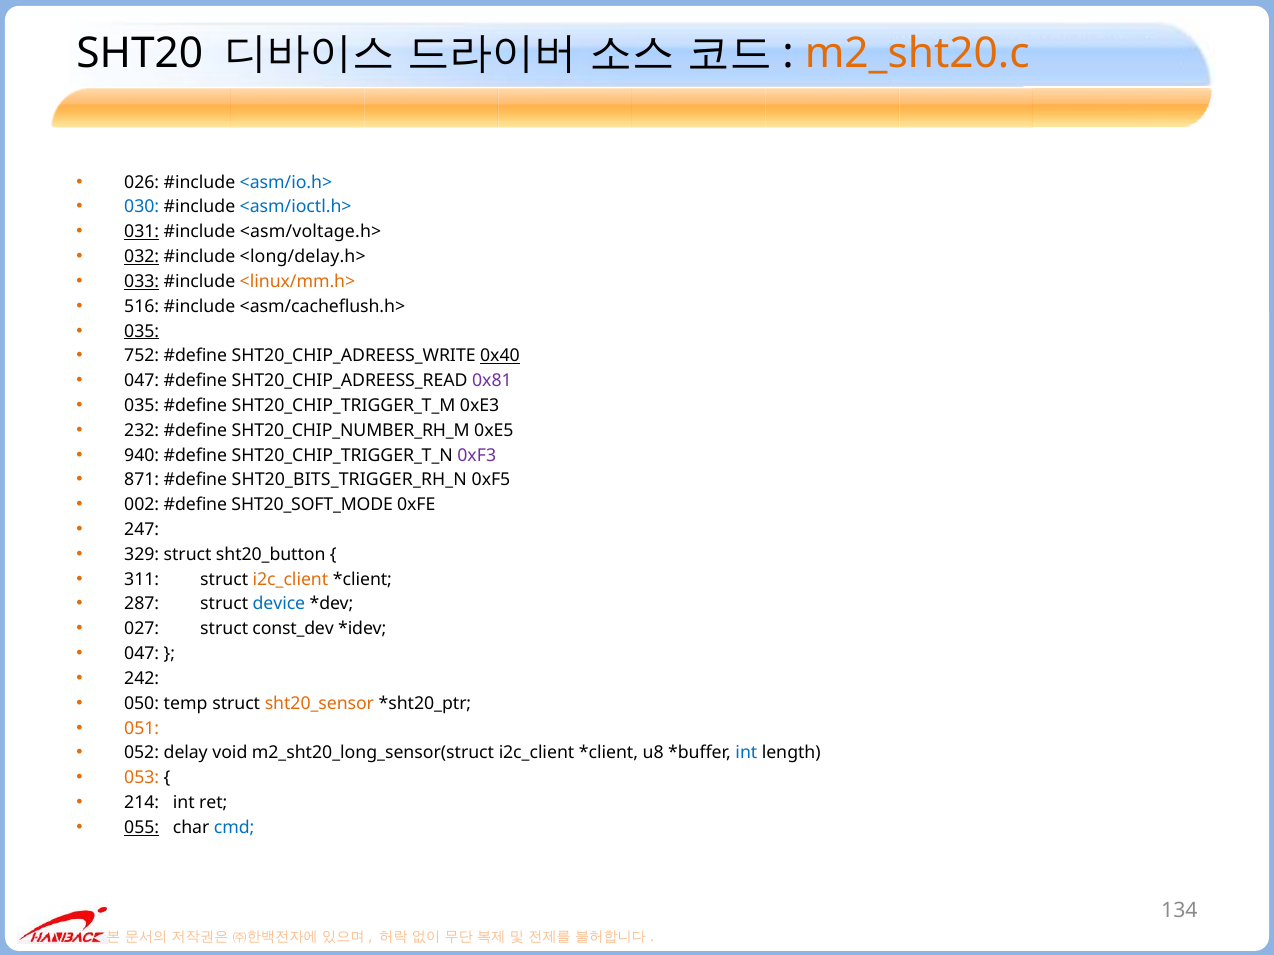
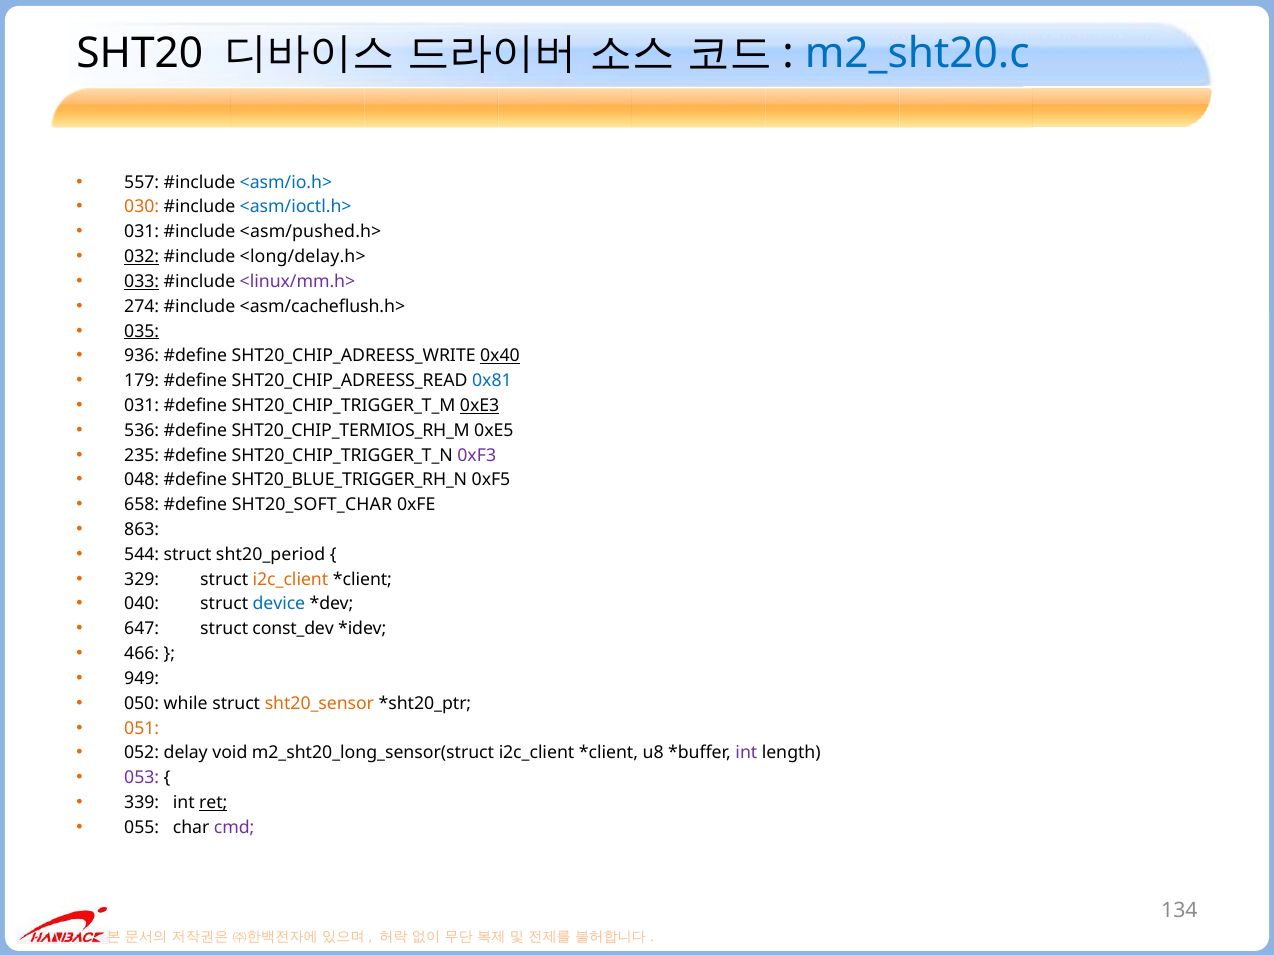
m2_sht20.c colour: orange -> blue (917, 53)
026: 026 -> 557 (142, 182)
030 colour: blue -> orange (142, 207)
031 underline: present -> none (142, 232)
<asm/voltage.h>: <asm/voltage.h> -> <asm/pushed.h> (311, 232)
<linux/mm.h> colour: orange -> purple (297, 282)
516: 516 -> 274 (142, 307)
752: 752 -> 936 (142, 356)
047: 047 -> 179 (142, 381)
0x81 colour: purple -> blue (492, 381)
035: 035 -> 031 (142, 406)
0xE3 underline: none -> present (480, 406)
232: 232 -> 536 (142, 431)
SHT20_CHIP_NUMBER_RH_M: SHT20_CHIP_NUMBER_RH_M -> SHT20_CHIP_TERMIOS_RH_M (351, 431)
940: 940 -> 235 (142, 456)
871: 871 -> 048 (142, 480)
SHT20_BITS_TRIGGER_RH_N: SHT20_BITS_TRIGGER_RH_N -> SHT20_BLUE_TRIGGER_RH_N (349, 480)
002: 002 -> 658 (142, 505)
SHT20_SOFT_MODE: SHT20_SOFT_MODE -> SHT20_SOFT_CHAR (312, 505)
247: 247 -> 863 (142, 530)
329: 329 -> 544 (142, 555)
sht20_button: sht20_button -> sht20_period (271, 555)
311: 311 -> 329 (142, 580)
287: 287 -> 040 (142, 604)
027: 027 -> 647 (142, 629)
047: 047 -> 466 (142, 654)
242: 242 -> 949 (142, 679)
temp: temp -> while (186, 704)
int colour: blue -> purple (746, 753)
053 colour: orange -> purple (142, 778)
214: 214 -> 339 (142, 803)
ret underline: none -> present (213, 803)
055 underline: present -> none (142, 828)
cmd colour: blue -> purple (234, 828)
